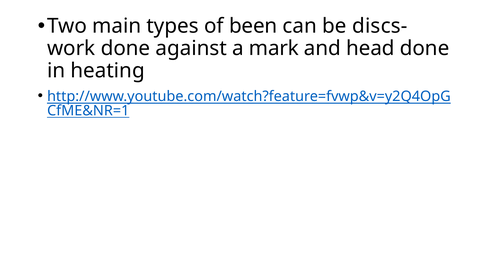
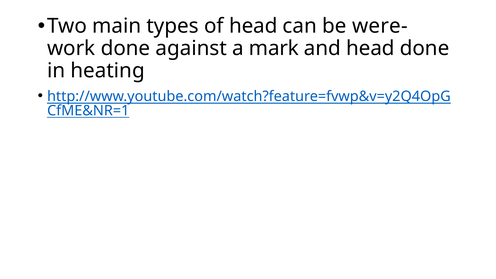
of been: been -> head (253, 26)
discs-: discs- -> were- (380, 26)
